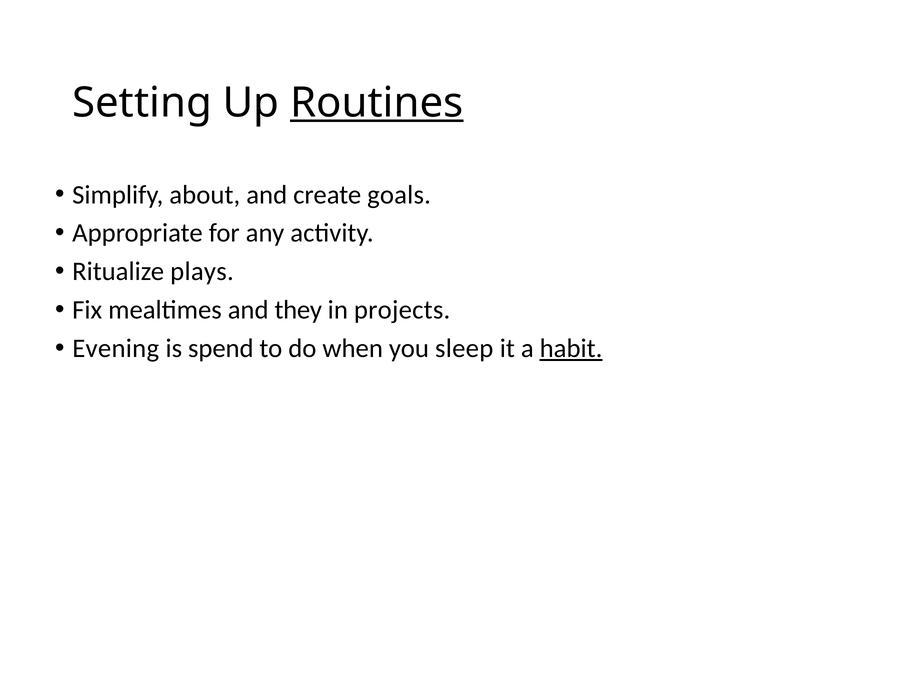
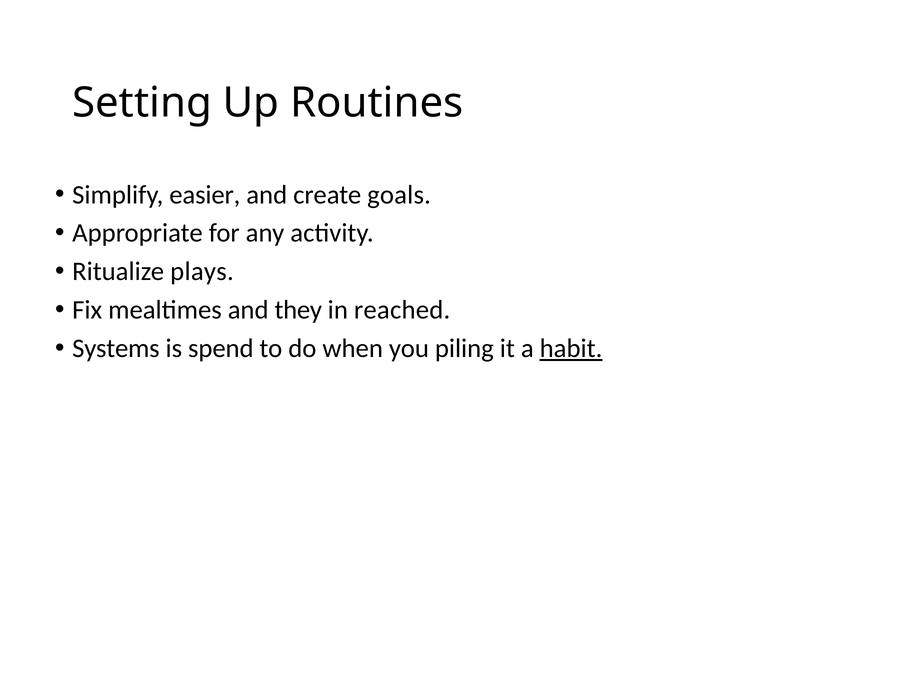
Routines underline: present -> none (377, 103)
about: about -> easier (205, 195)
projects: projects -> reached (402, 310)
Evening: Evening -> Systems (116, 348)
sleep: sleep -> piling (464, 348)
